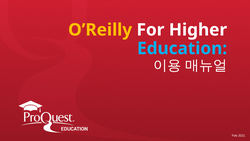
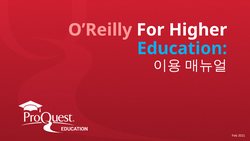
O’Reilly colour: yellow -> pink (100, 30)
